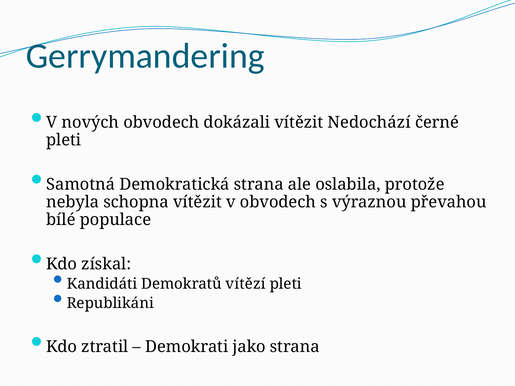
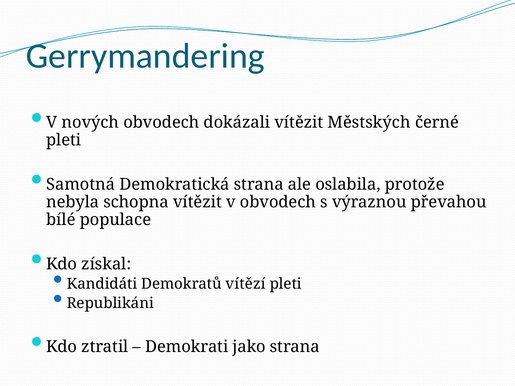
Nedochází: Nedochází -> Městských (369, 123)
